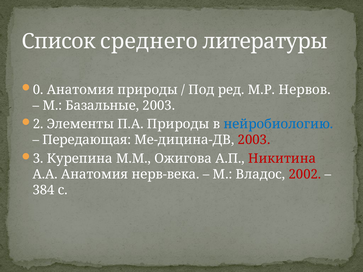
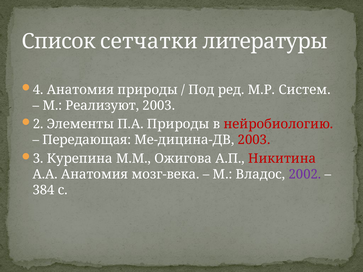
среднего: среднего -> сетчатки (149, 41)
0: 0 -> 4 (38, 90)
Нервов: Нервов -> Систем (305, 90)
Базальные: Базальные -> Реализуют (102, 106)
нейробиологию colour: blue -> red (278, 124)
нерв-века: нерв-века -> мозг-века (166, 174)
2002 colour: red -> purple (305, 174)
